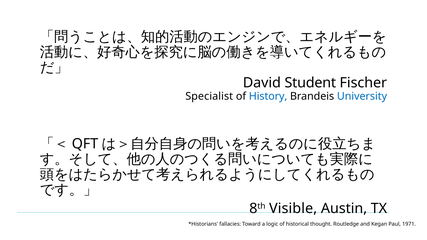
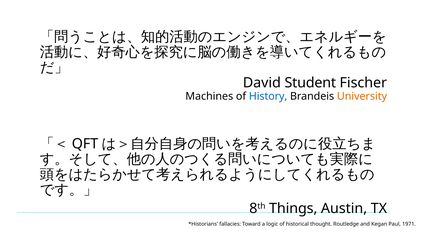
Specialist: Specialist -> Machines (209, 96)
University colour: blue -> orange (362, 96)
Visible: Visible -> Things (293, 209)
